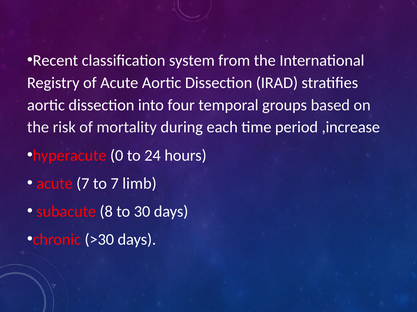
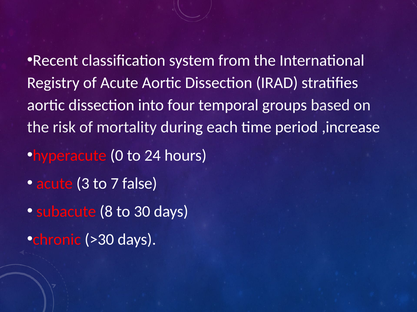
acute 7: 7 -> 3 (83, 184)
limb: limb -> false (140, 184)
